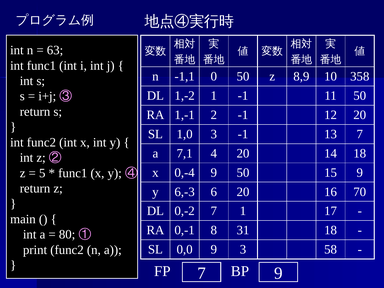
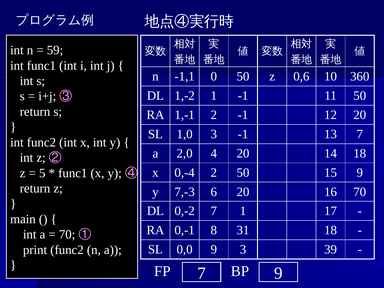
63: 63 -> 59 (55, 50)
8,9: 8,9 -> 0,6 (301, 76)
358: 358 -> 360 (360, 76)
7,1: 7,1 -> 2,0 (185, 153)
0,-4 9: 9 -> 2 (214, 173)
6,-3: 6,-3 -> 7,-3 (185, 192)
80: 80 -> 70 (67, 234)
58: 58 -> 39 (331, 249)
